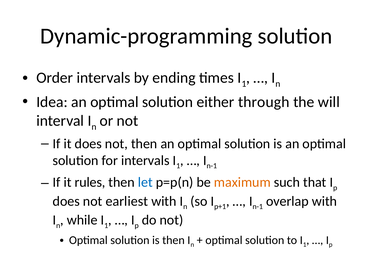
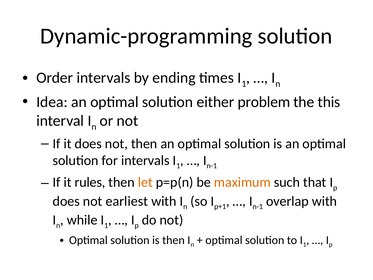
through: through -> problem (264, 102)
will: will -> this (329, 102)
let colour: blue -> orange (145, 182)
